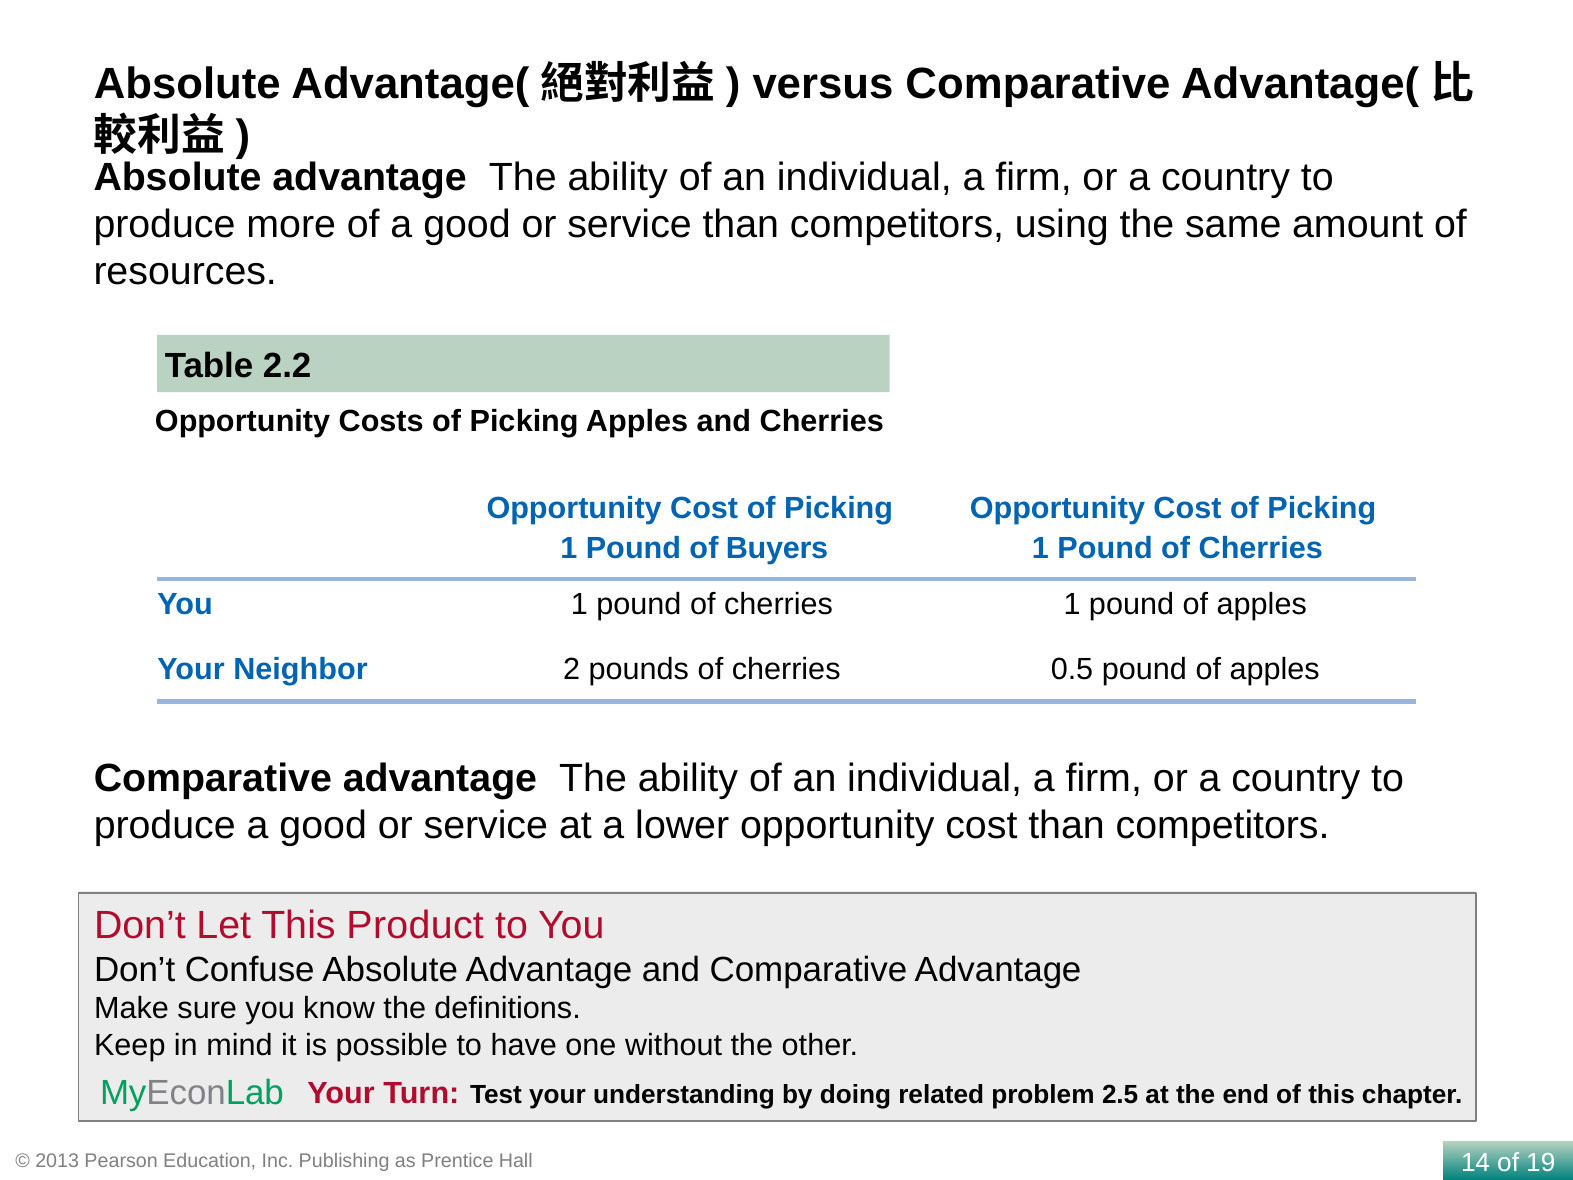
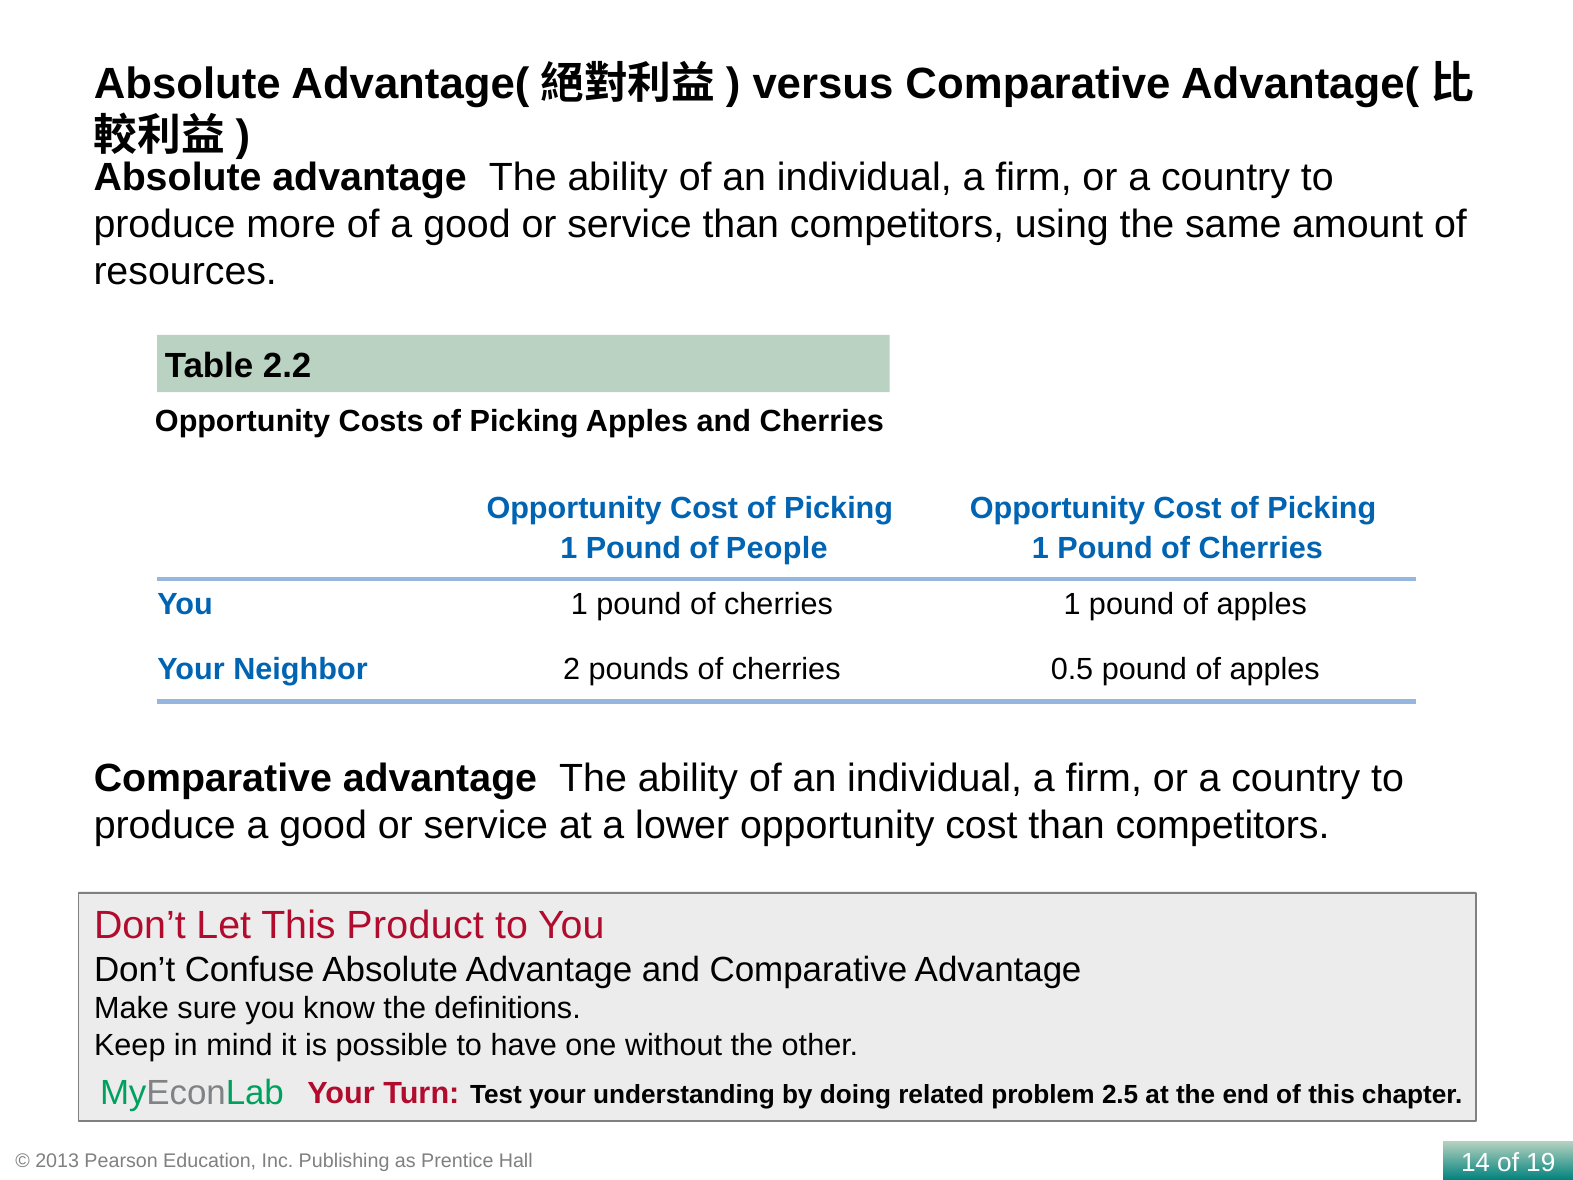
Buyers: Buyers -> People (777, 548)
